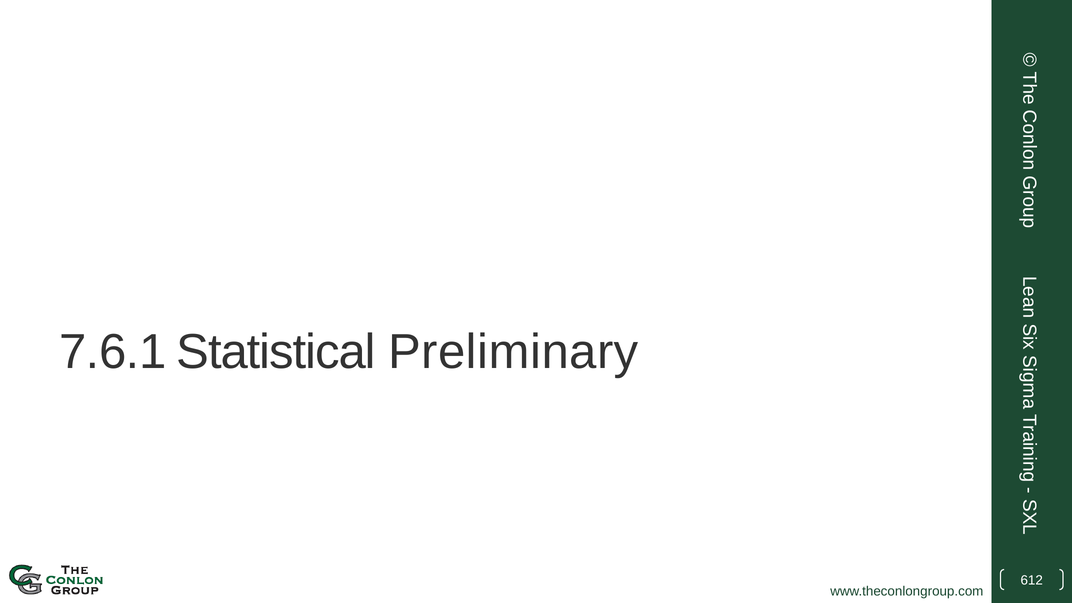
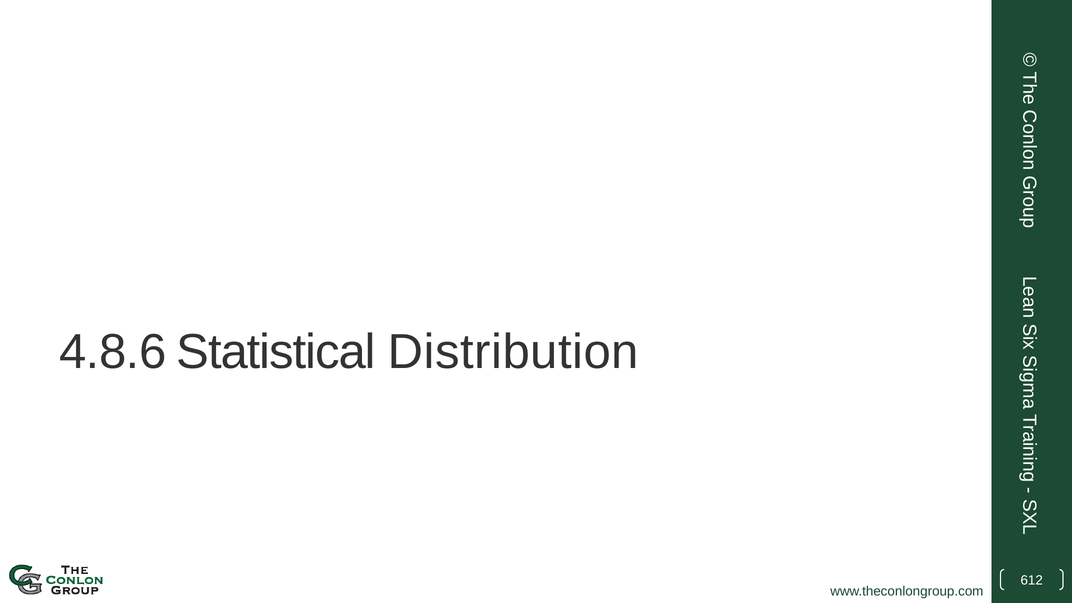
7.6.1: 7.6.1 -> 4.8.6 (113, 352)
Preliminary: Preliminary -> Distribution (513, 352)
